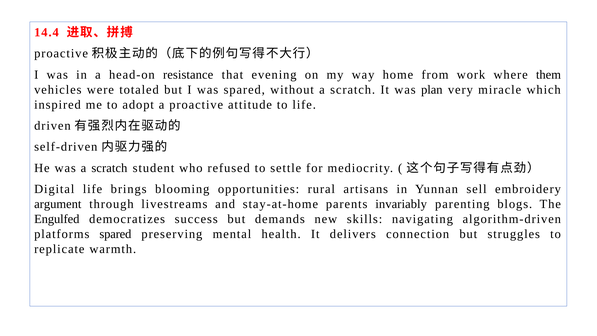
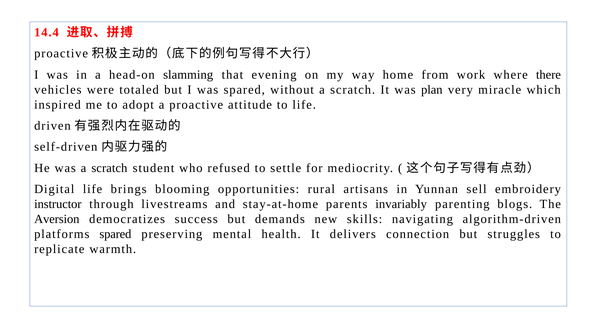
resistance: resistance -> slamming (188, 75)
them: them -> there (548, 75)
argument: argument -> instructor (58, 204)
Engulfed: Engulfed -> Aversion (57, 219)
